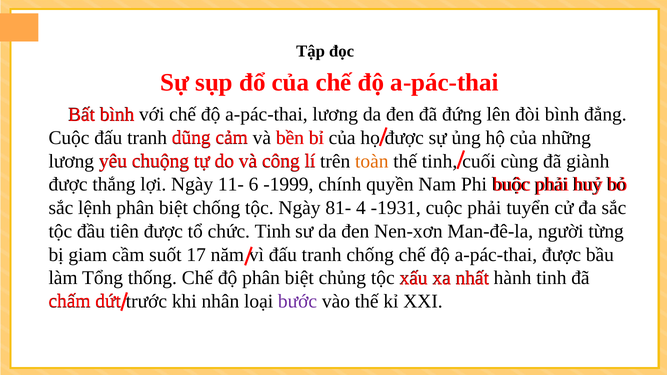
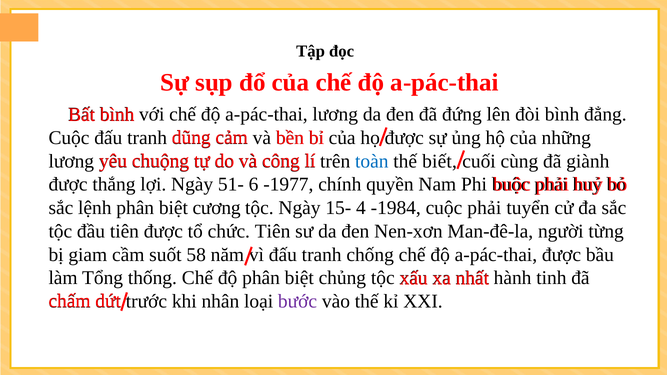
toàn colour: orange -> blue (372, 161)
thế tinh: tinh -> biết (440, 161)
11-: 11- -> 51- (231, 185)
-1999: -1999 -> -1977 (288, 185)
biệt chống: chống -> cương (217, 208)
81-: 81- -> 15- (338, 208)
-1931: -1931 -> -1984 (396, 208)
chức Tinh: Tinh -> Tiên (273, 231)
17: 17 -> 58 (196, 255)
